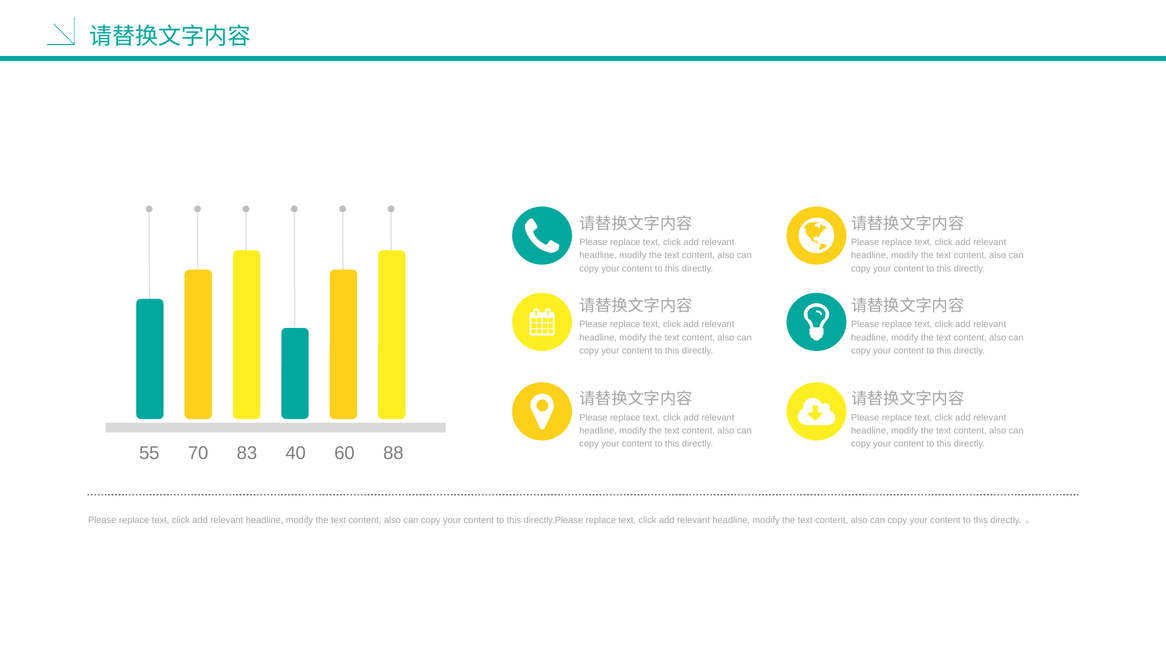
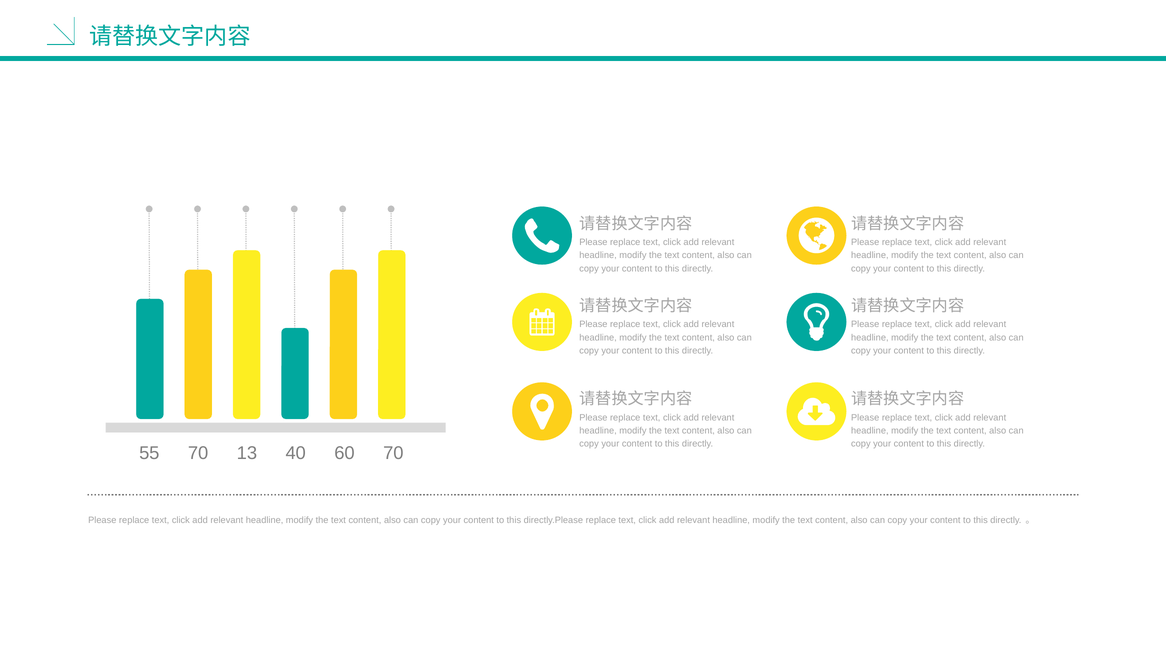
83: 83 -> 13 (247, 453)
60 88: 88 -> 70 (393, 453)
